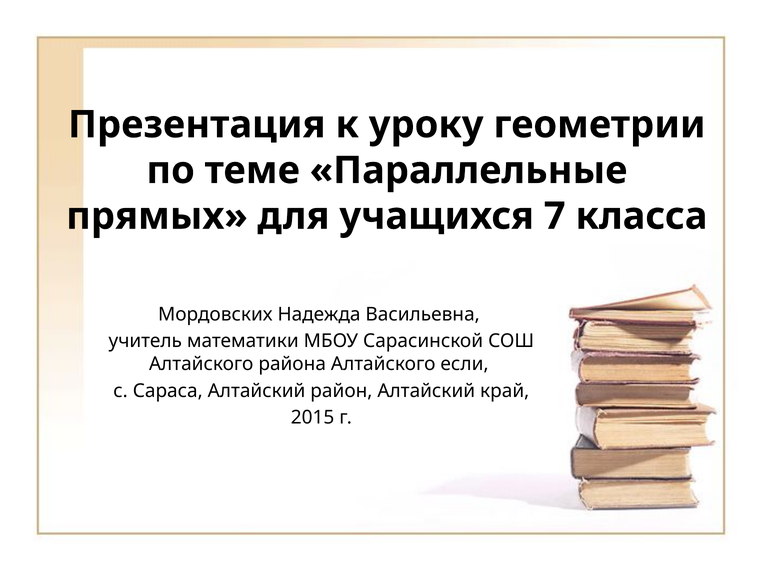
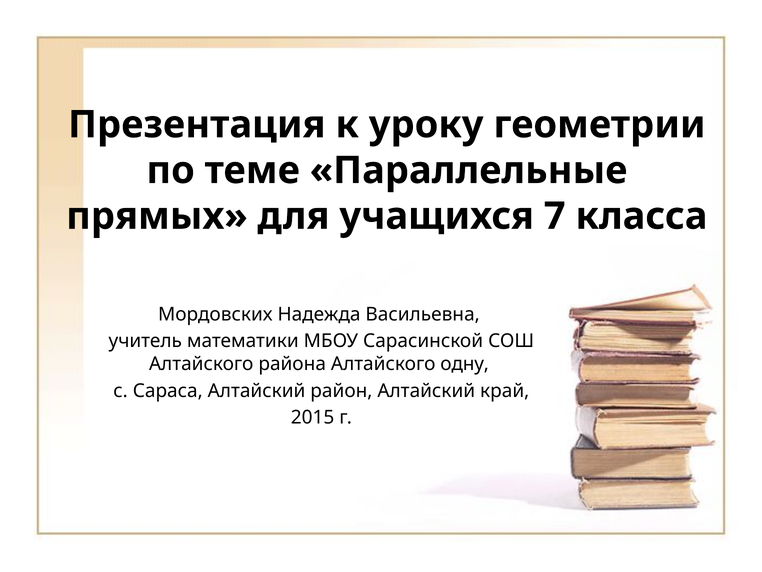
если: если -> одну (465, 364)
